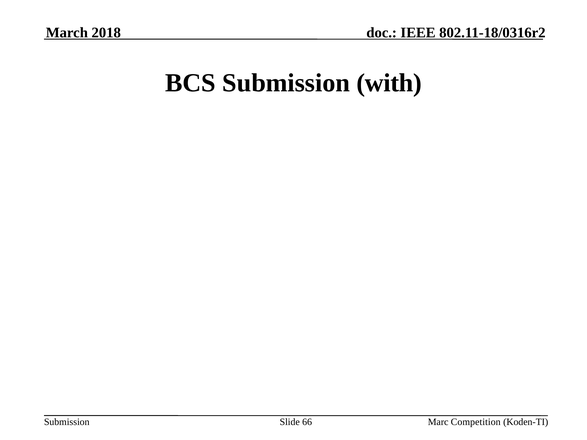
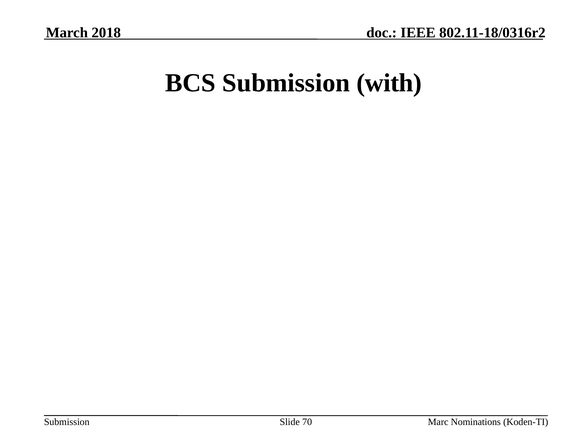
66: 66 -> 70 (307, 422)
Competition: Competition -> Nominations (476, 422)
